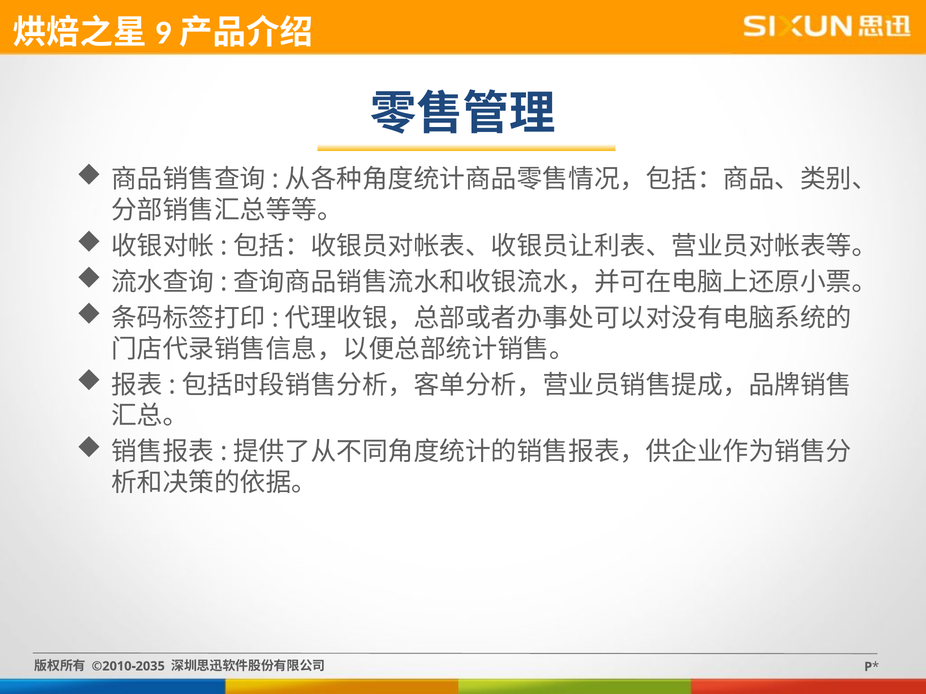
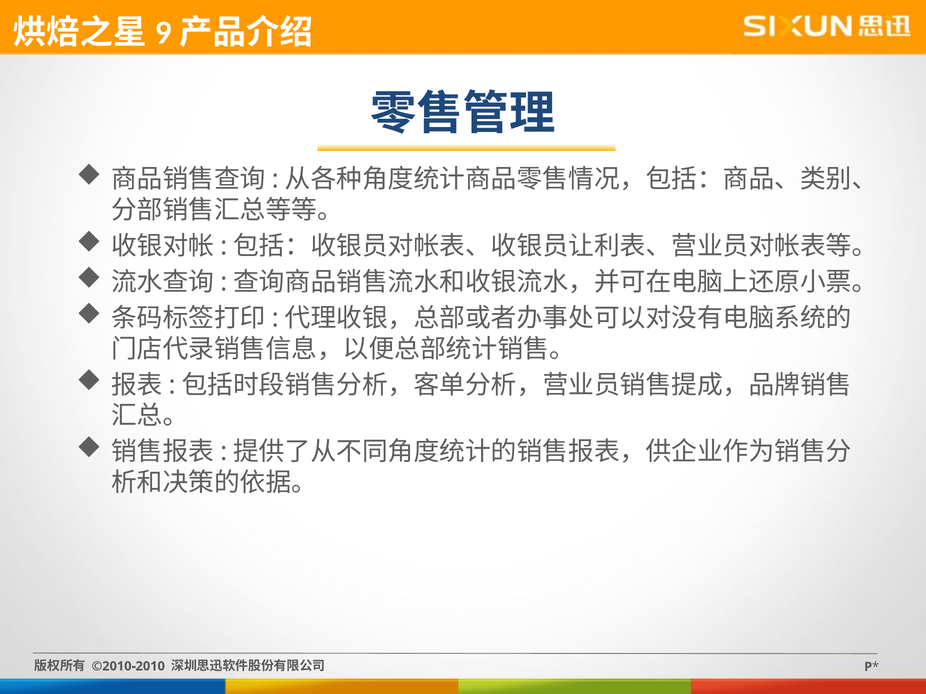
©2010-2035: ©2010-2035 -> ©2010-2010 (128, 667)
